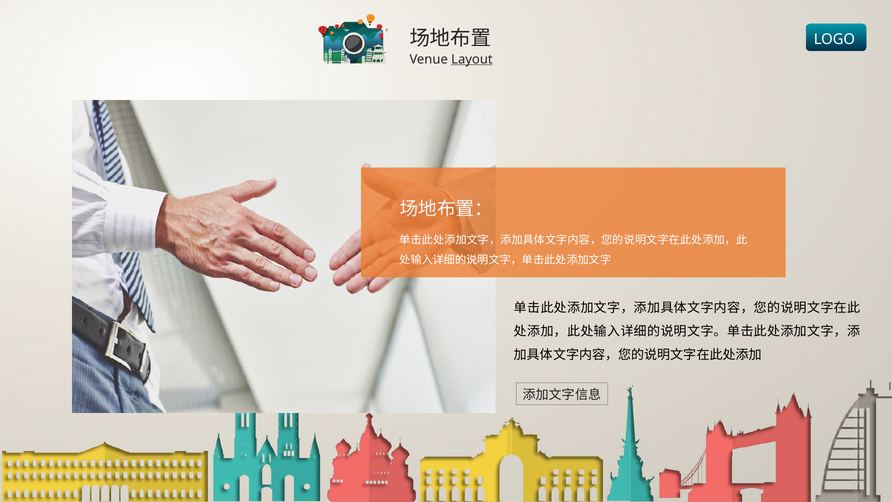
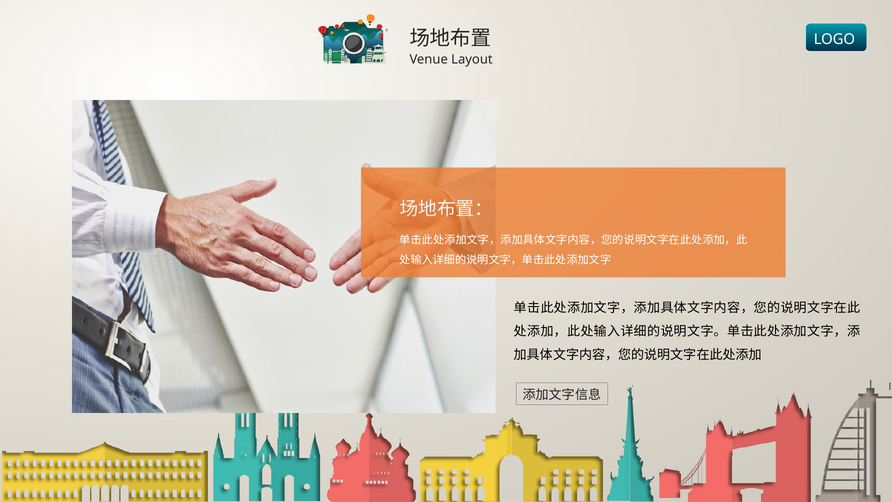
Layout underline: present -> none (472, 59)
